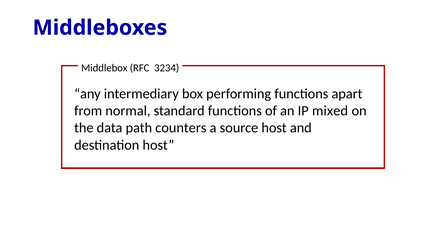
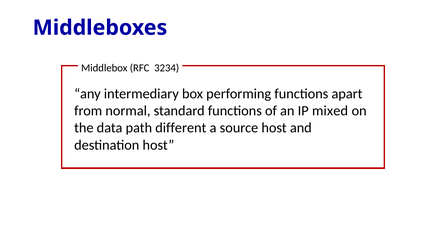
counters: counters -> different (181, 128)
